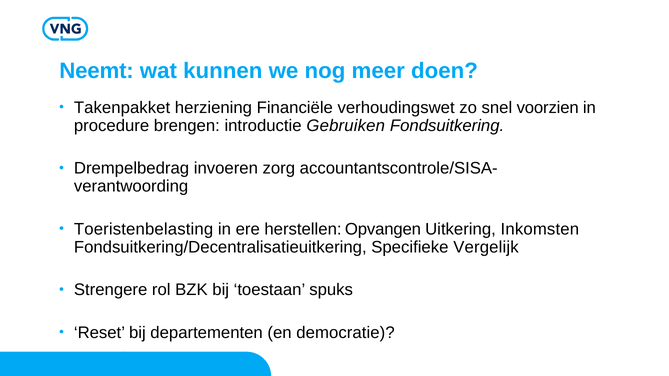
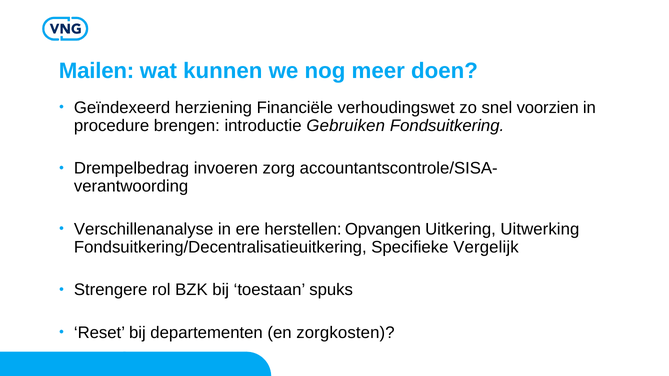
Neemt: Neemt -> Mailen (97, 71)
Takenpakket: Takenpakket -> Geïndexeerd (122, 108)
Toeristenbelasting: Toeristenbelasting -> Verschillenanalyse (144, 229)
Inkomsten: Inkomsten -> Uitwerking (540, 229)
democratie: democratie -> zorgkosten (345, 333)
